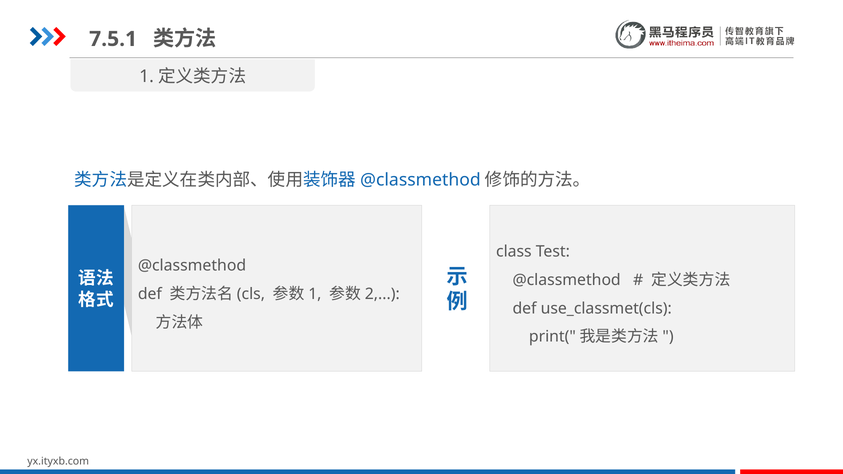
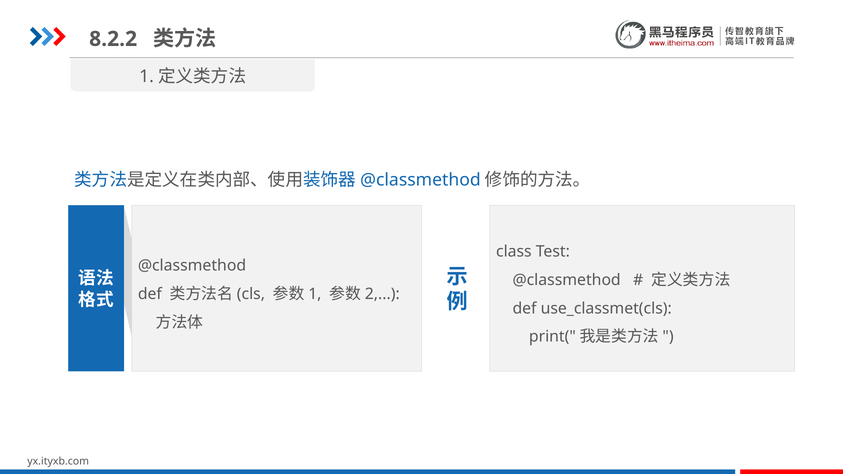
7.5.1: 7.5.1 -> 8.2.2 (113, 39)
